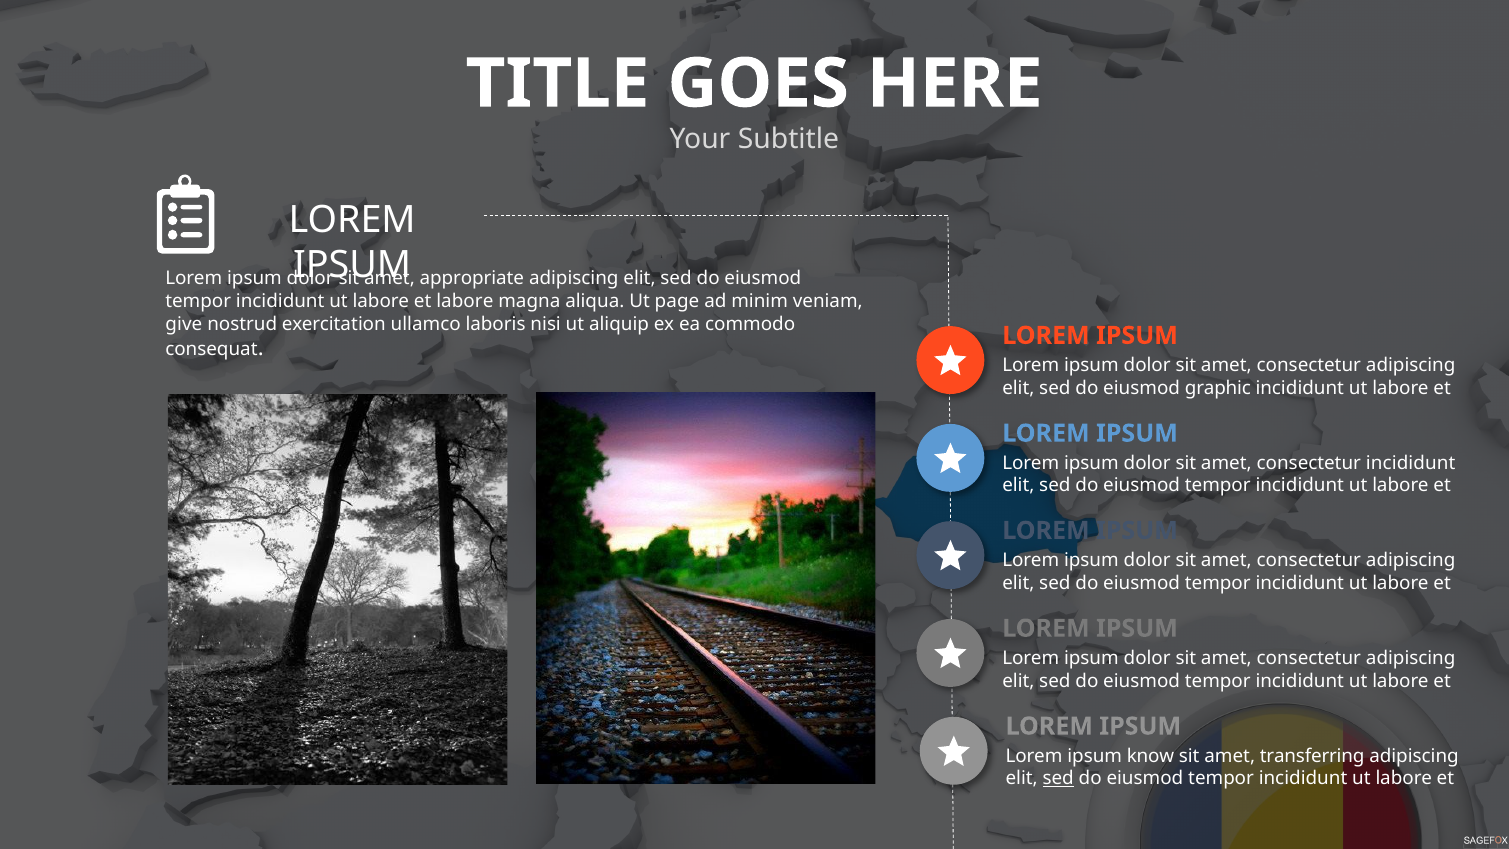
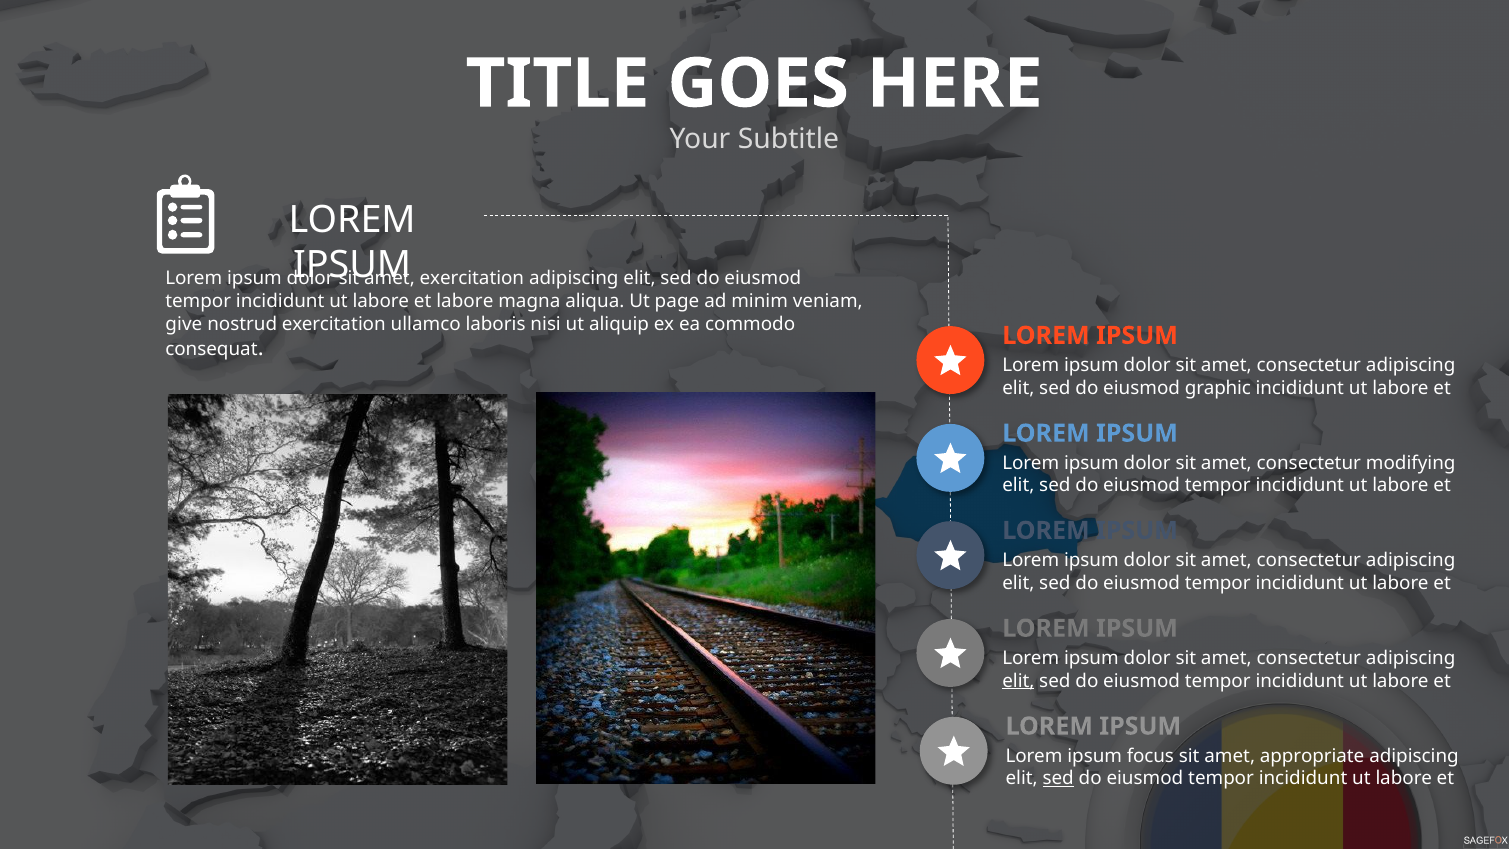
appropriate: appropriate -> exercitation (472, 278)
consectetur incididunt: incididunt -> modifying (1411, 463)
elit underline: none -> present (1018, 681)
know: know -> focus (1150, 756)
transferring: transferring -> appropriate (1312, 756)
